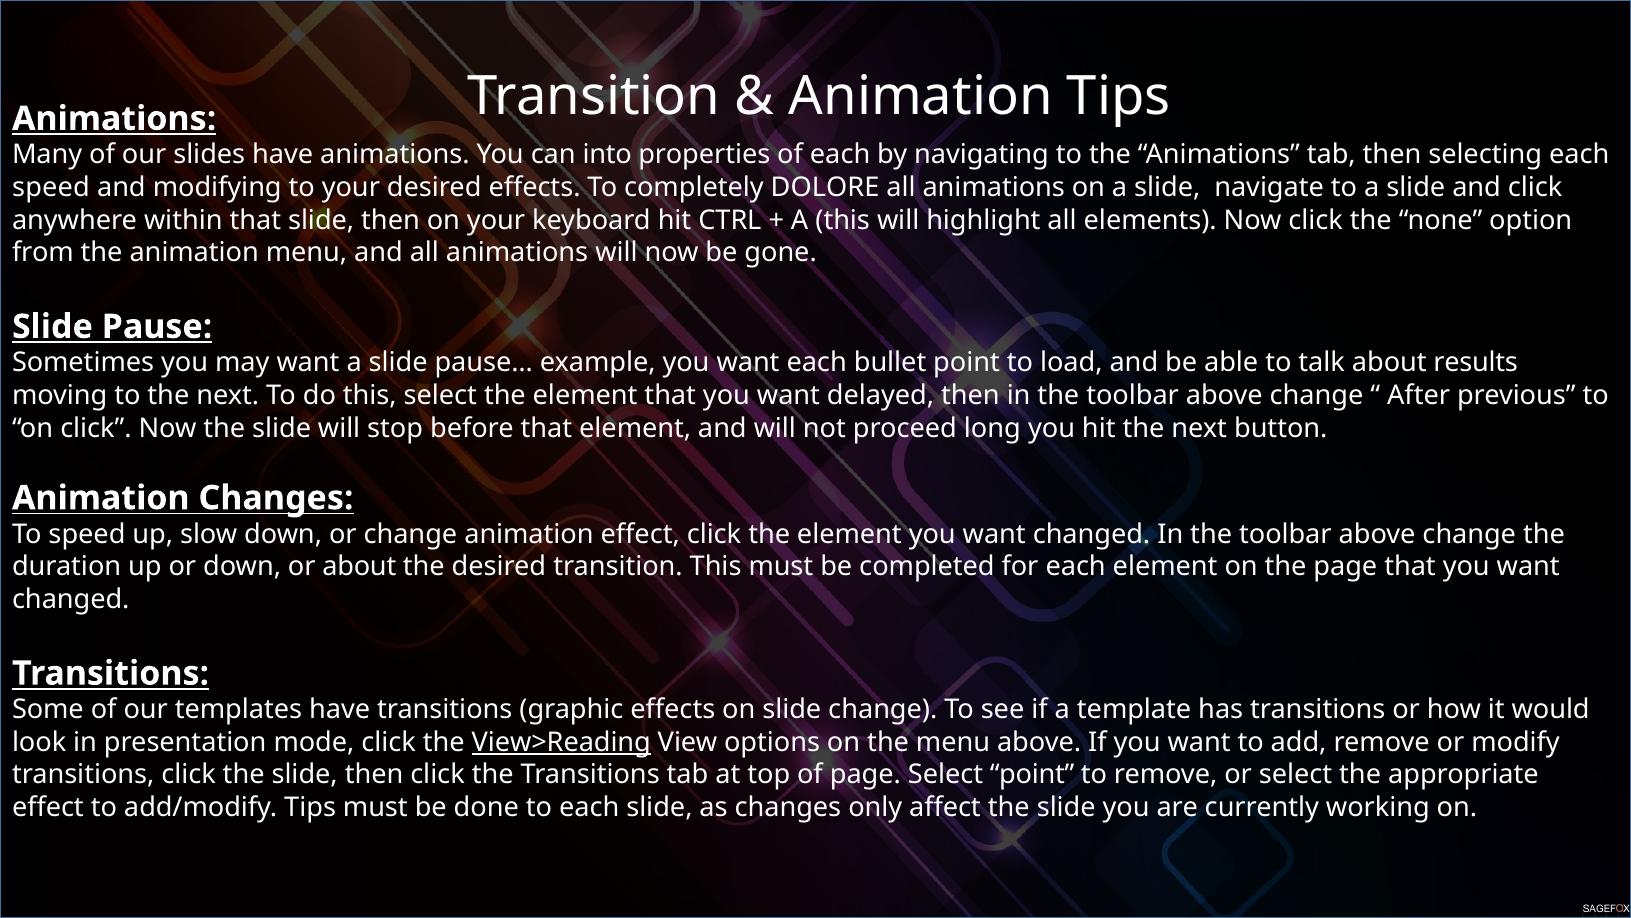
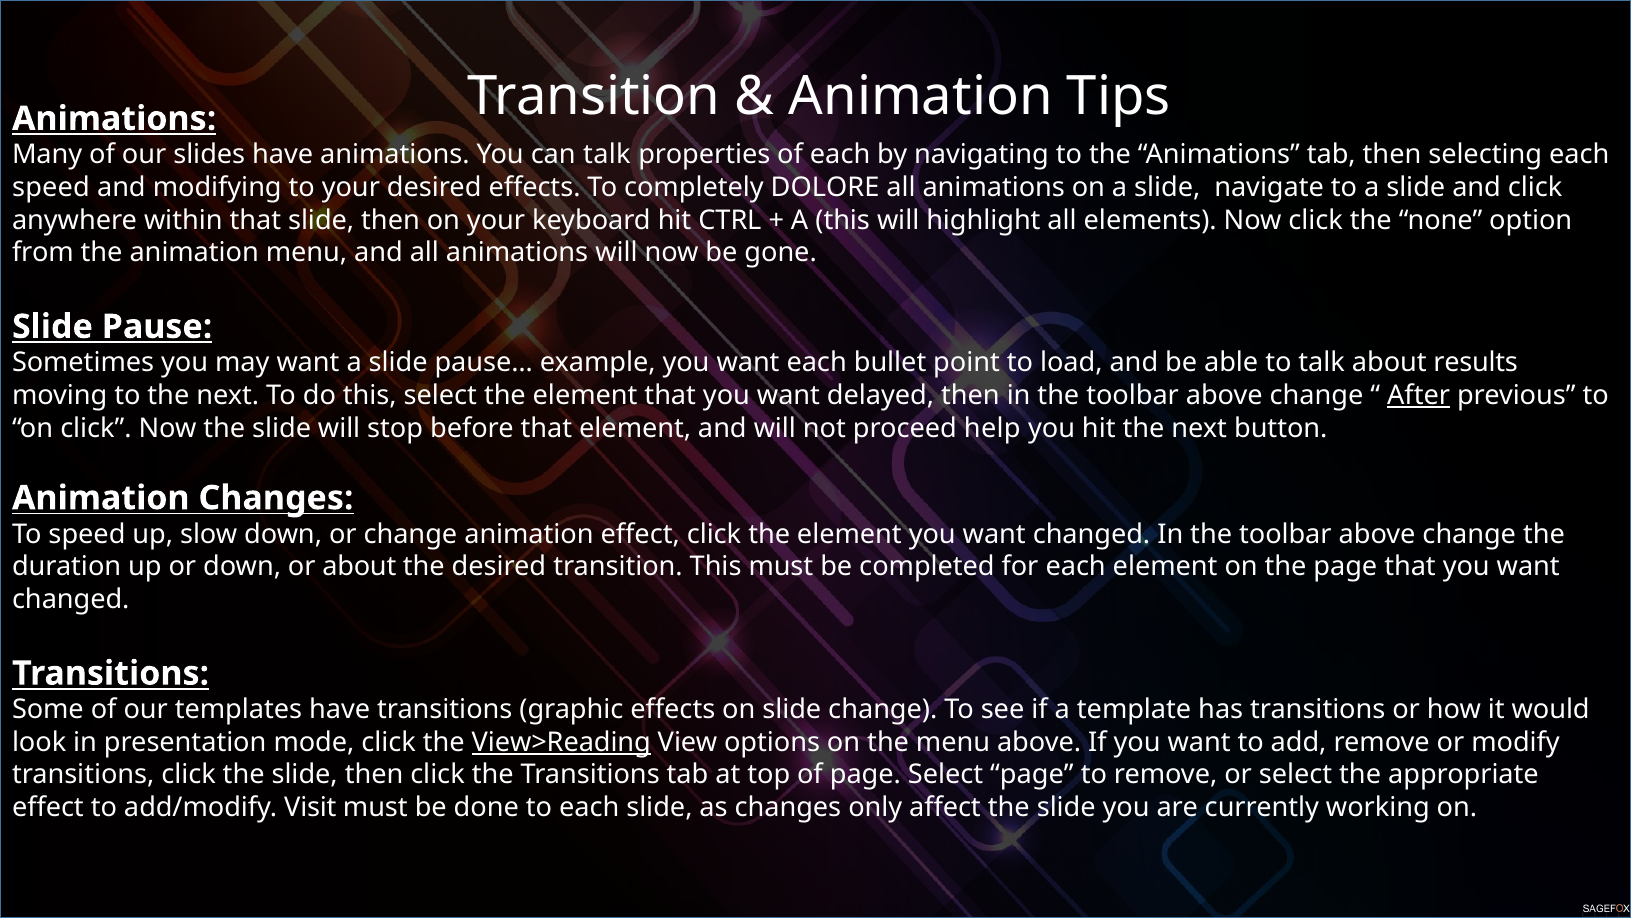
can into: into -> talk (607, 155)
After underline: none -> present (1419, 395)
long: long -> help (992, 428)
Select point: point -> page (1032, 774)
add/modify Tips: Tips -> Visit (310, 807)
